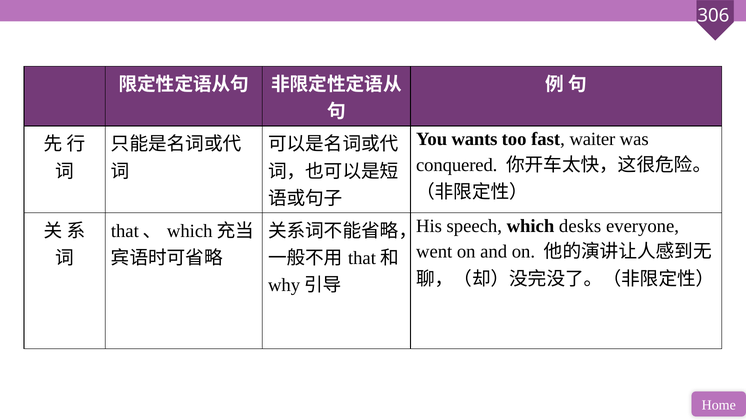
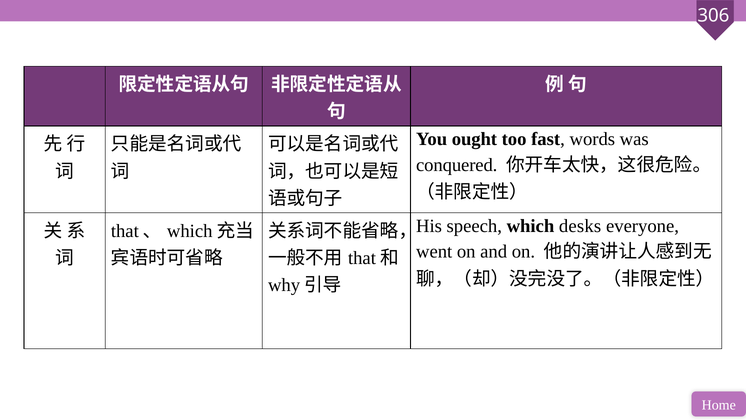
wants: wants -> ought (474, 139)
waiter: waiter -> words (592, 139)
